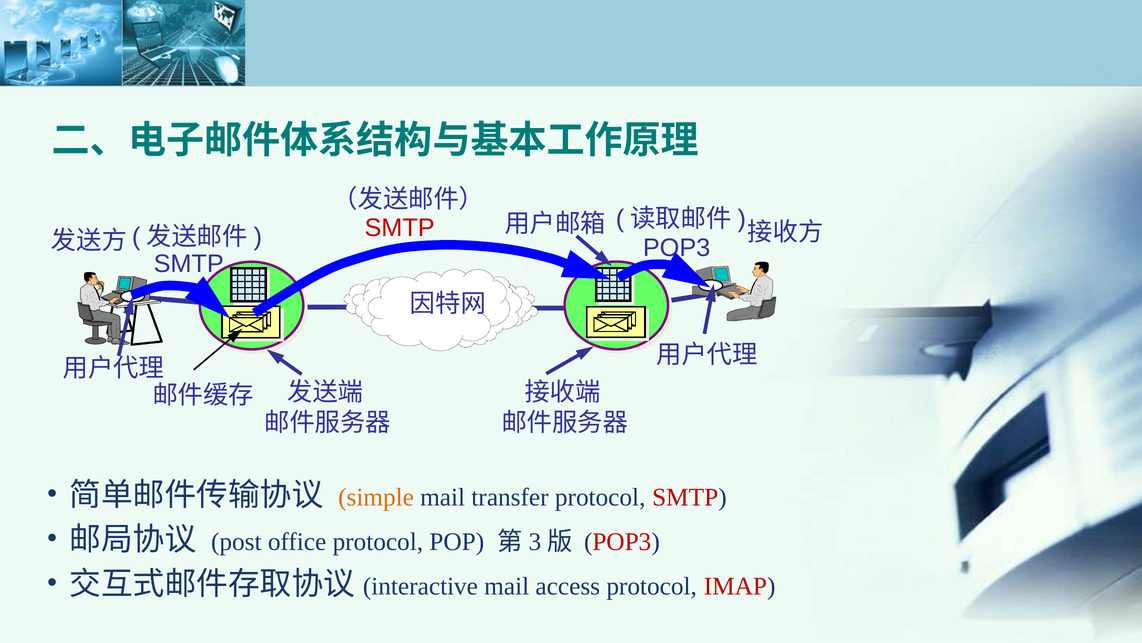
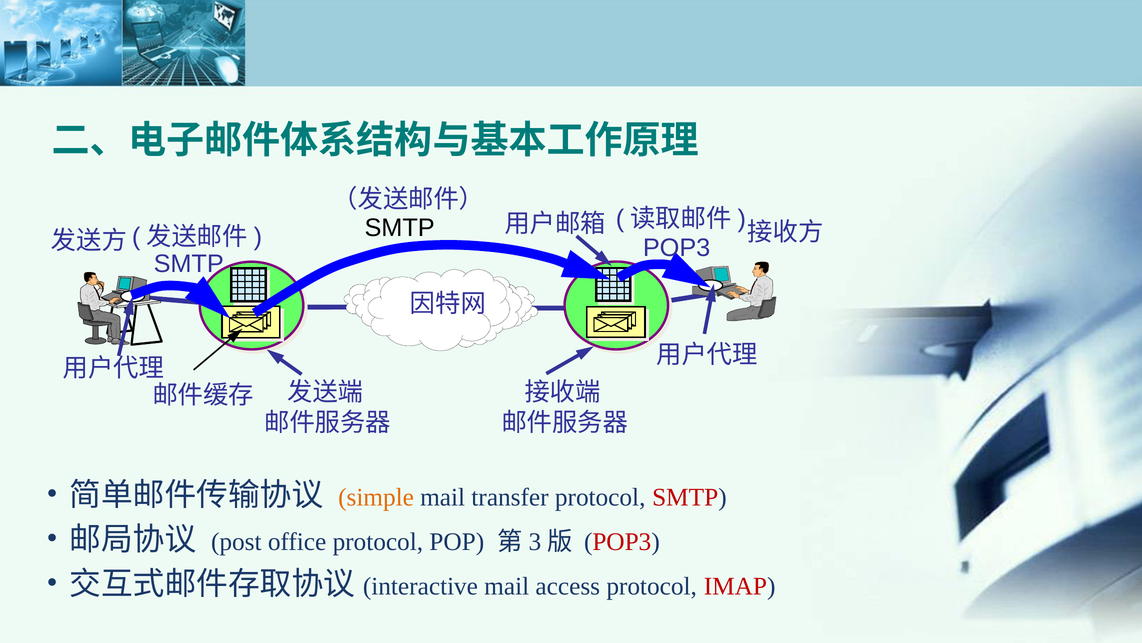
SMTP colour: red -> black (400, 228)
